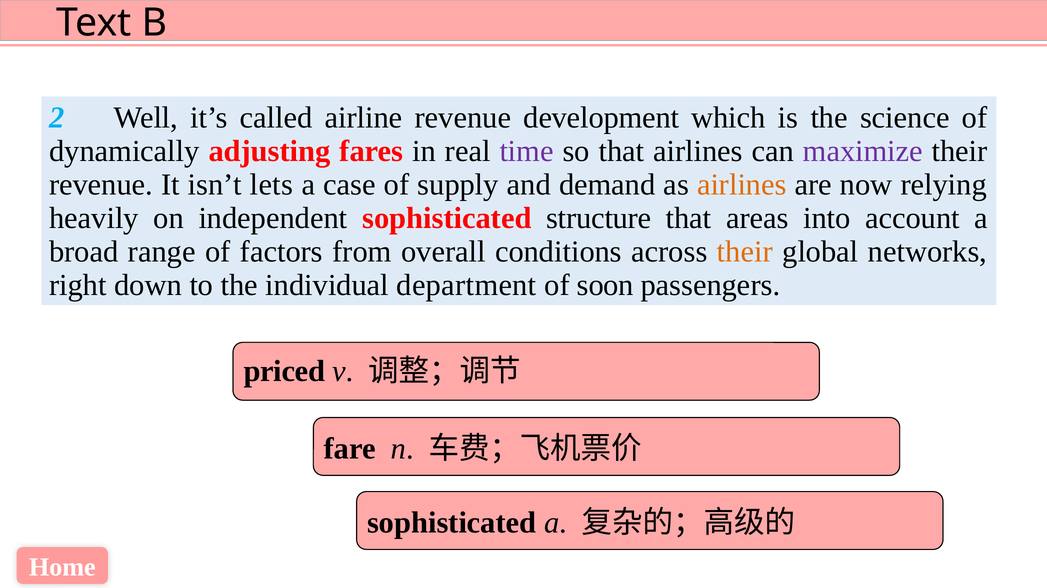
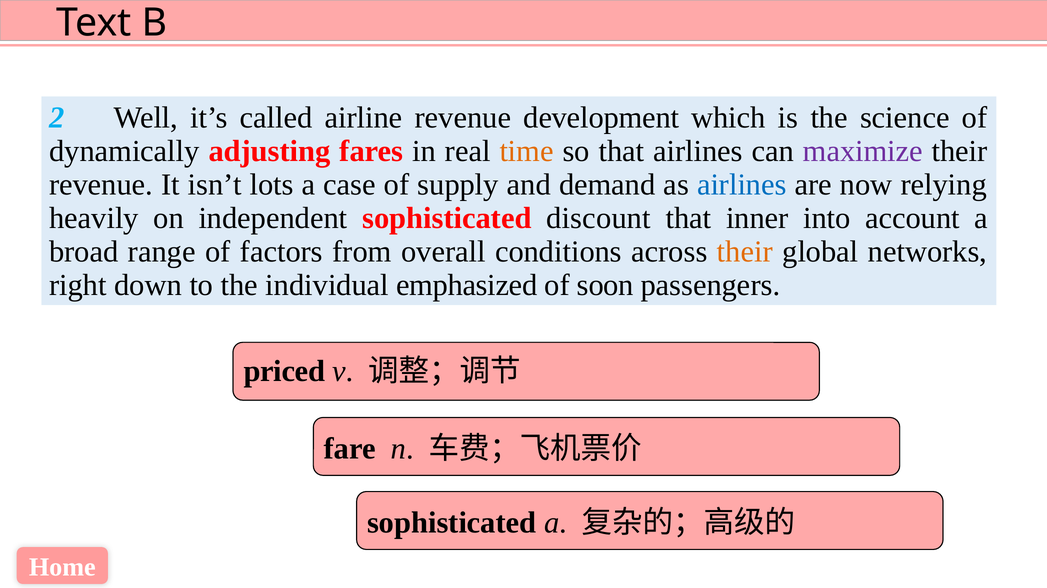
time colour: purple -> orange (527, 151)
lets: lets -> lots (272, 185)
airlines colour: orange -> blue (742, 185)
structure: structure -> discount (599, 218)
areas: areas -> inner (757, 218)
department: department -> emphasized (467, 285)
